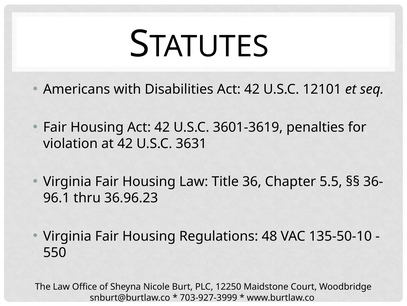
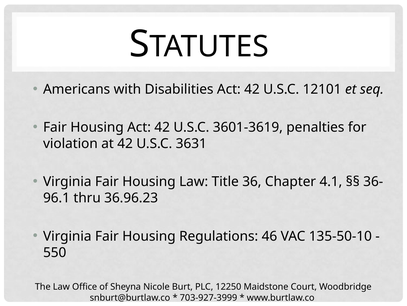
5.5: 5.5 -> 4.1 (331, 181)
48: 48 -> 46 (269, 236)
